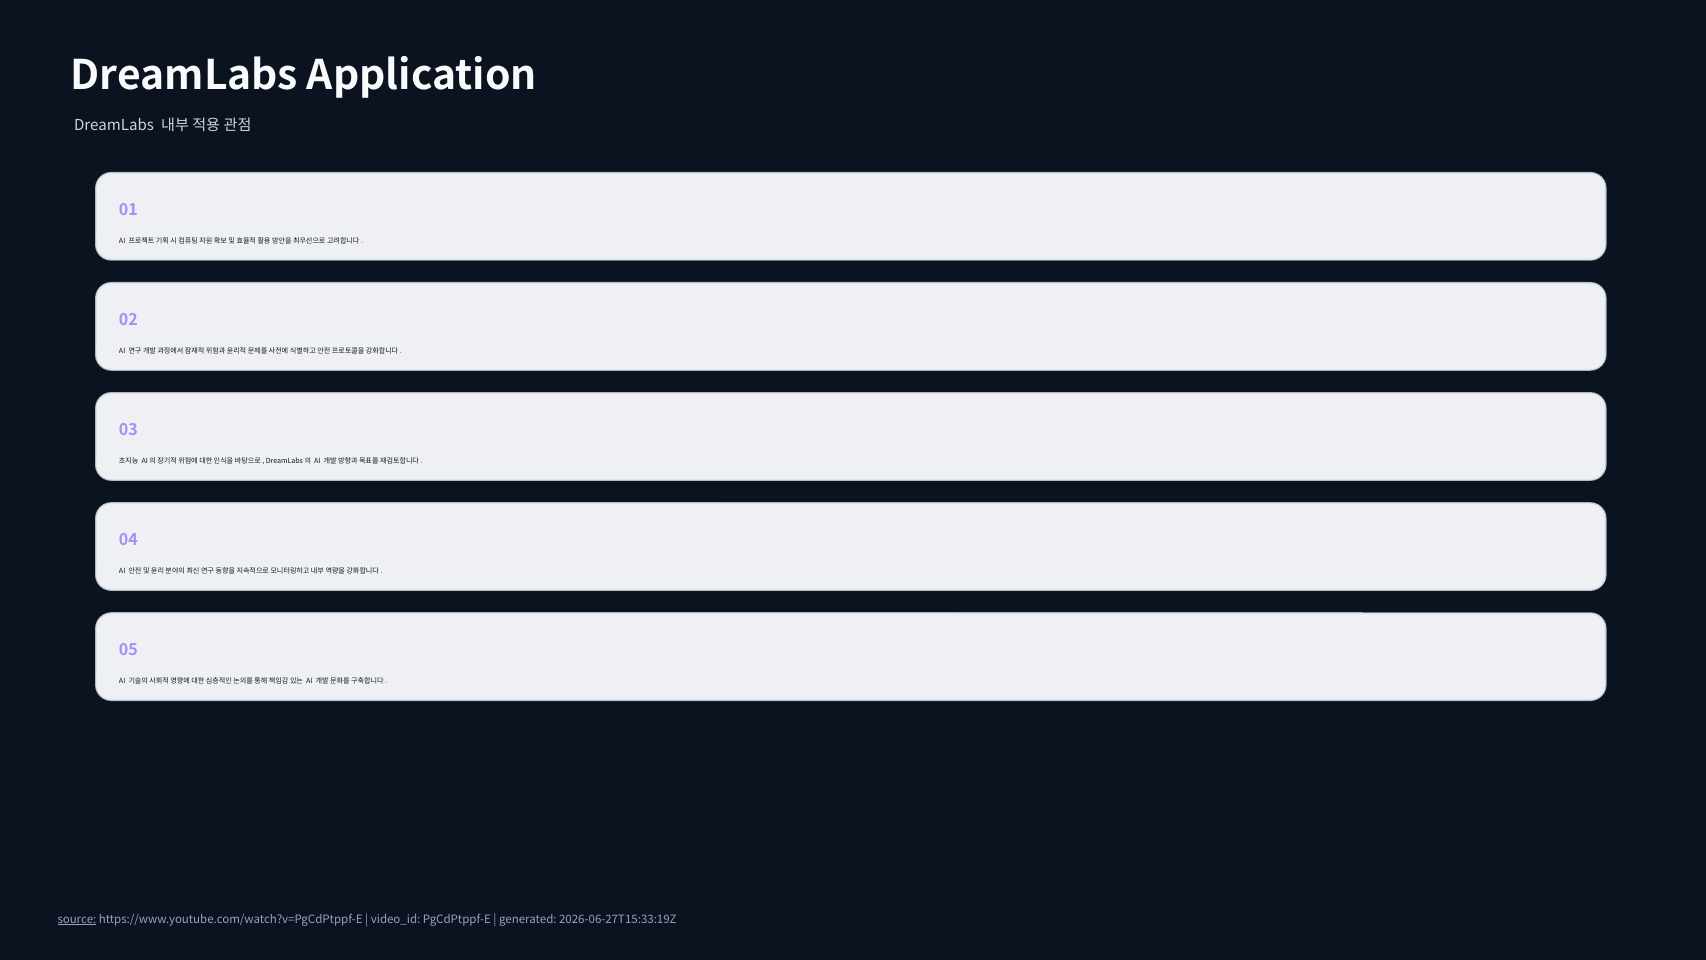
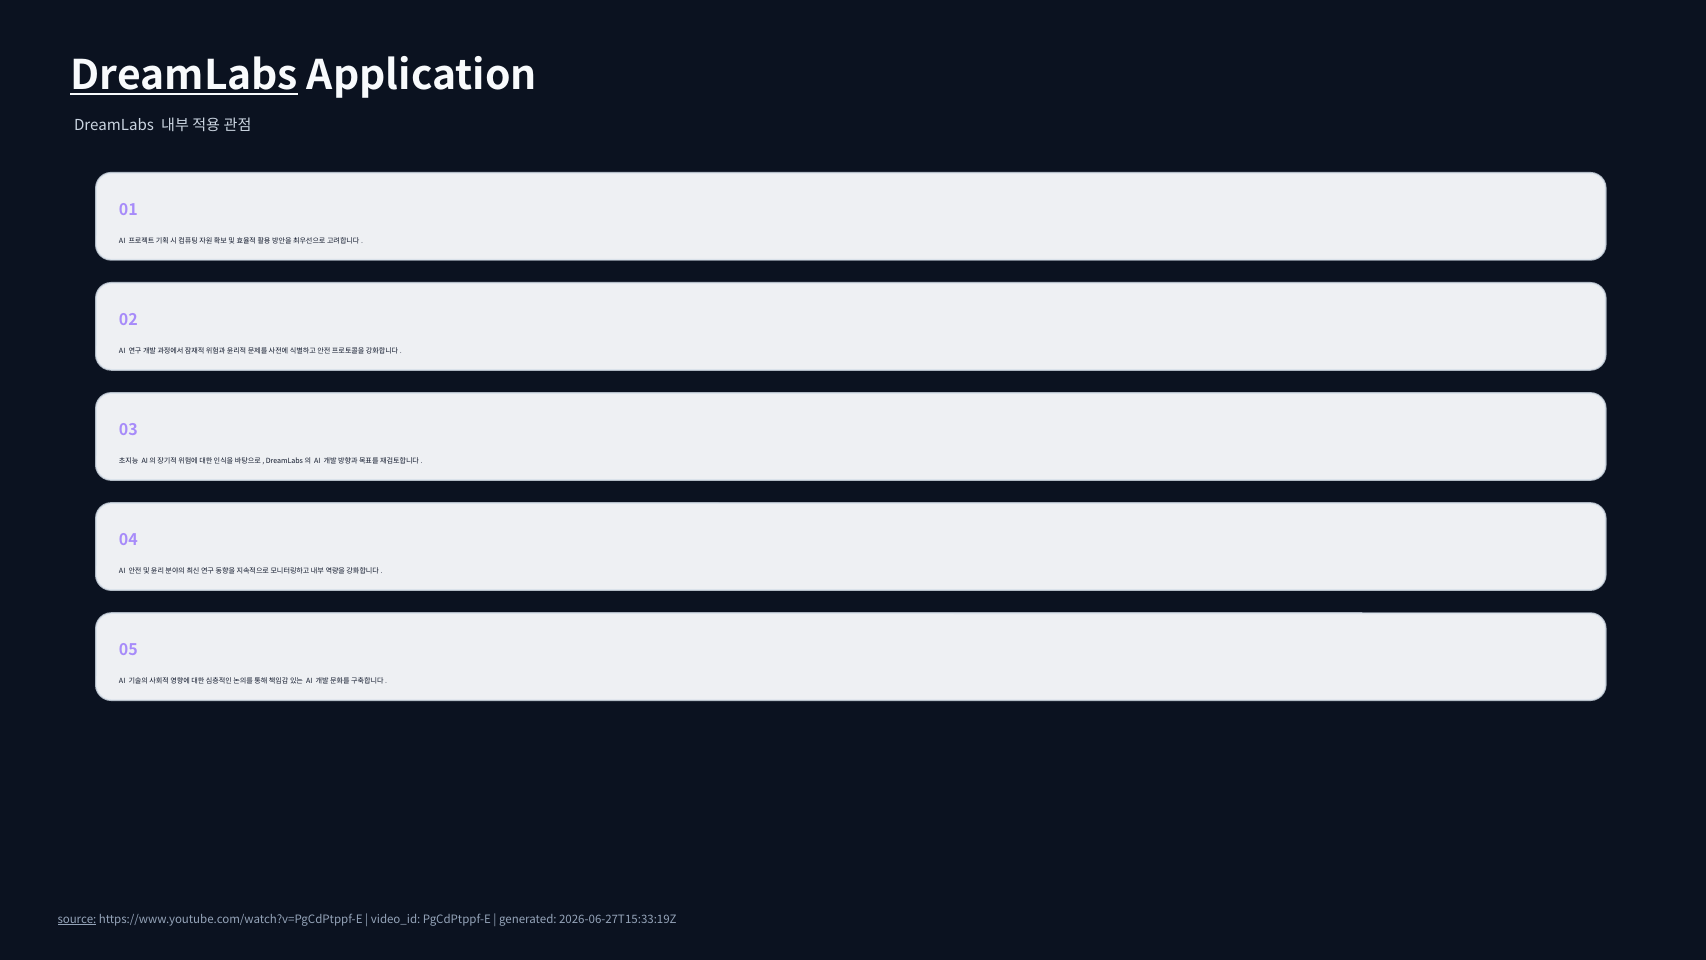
DreamLabs underline: none -> present (184, 76)
